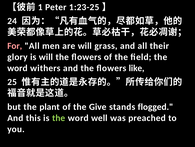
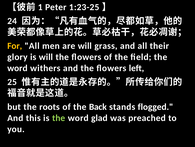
For colour: pink -> yellow (15, 46)
like: like -> left (137, 68)
plant: plant -> roots (50, 106)
Give: Give -> Back (98, 106)
well: well -> glad (99, 117)
